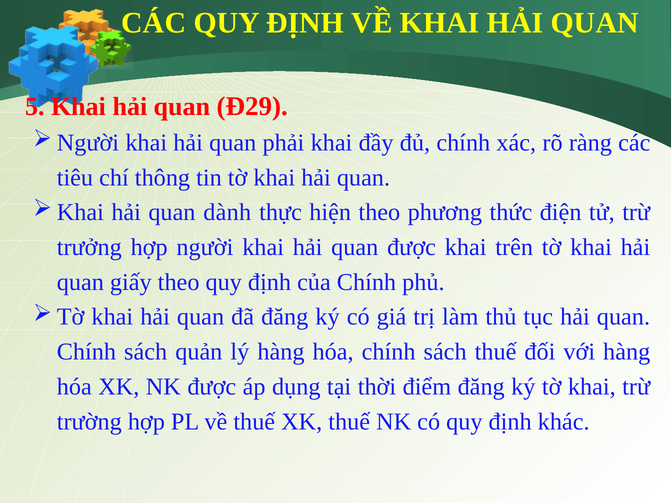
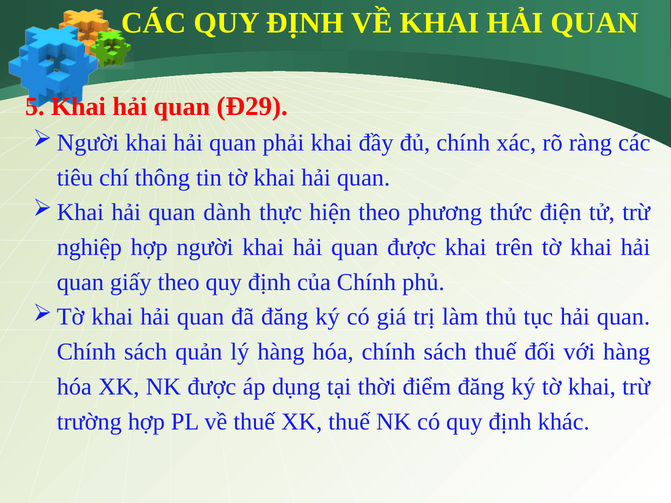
trưởng: trưởng -> nghiệp (89, 247)
